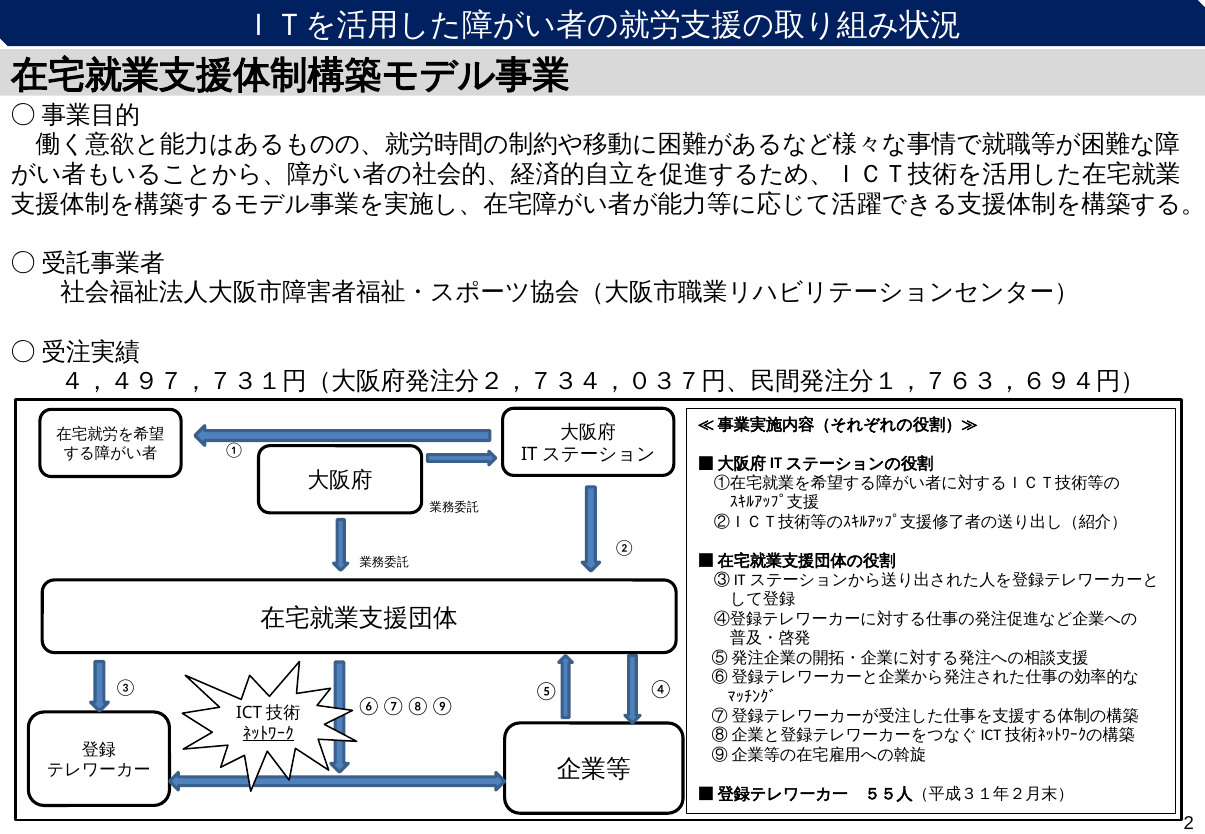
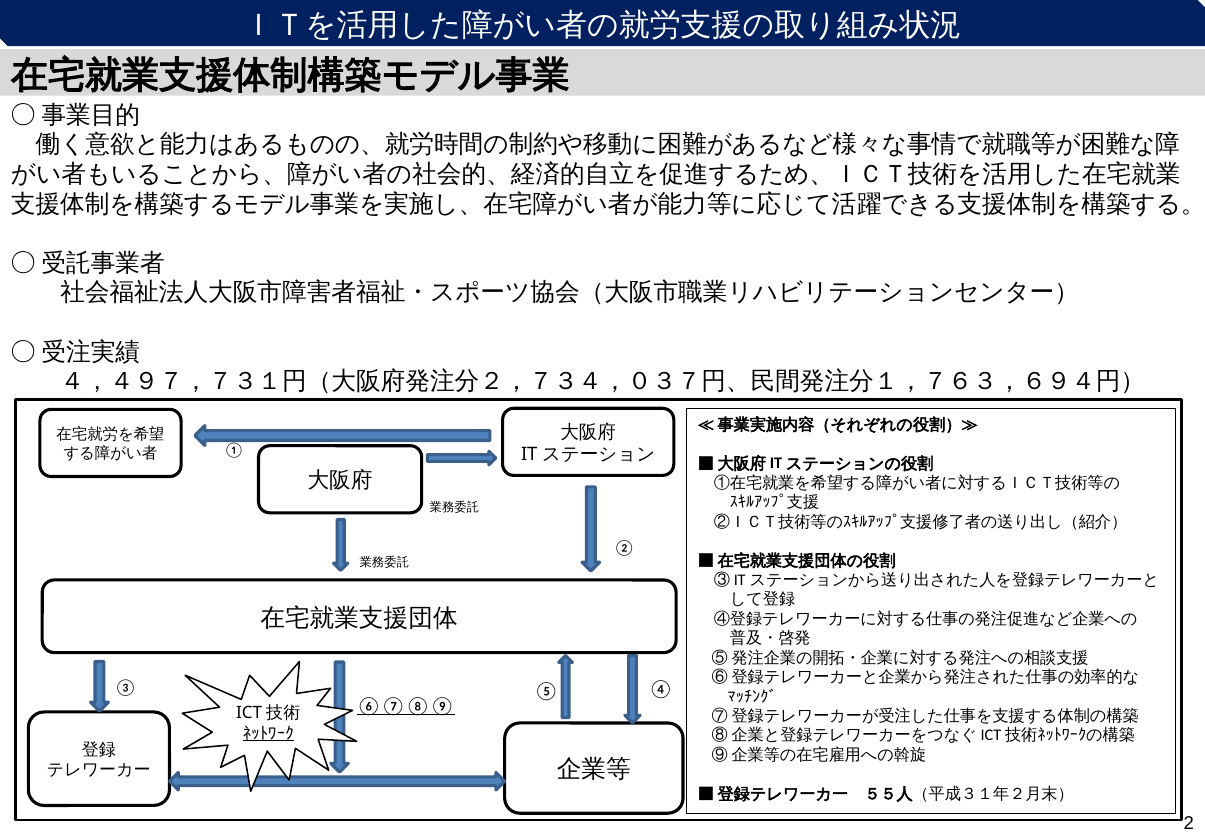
⑥⑦⑧⑨ underline: none -> present (406, 707)
